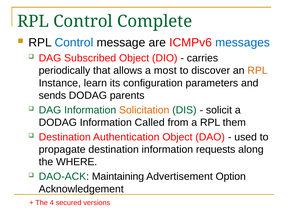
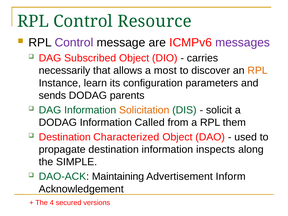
Complete: Complete -> Resource (155, 21)
Control colour: blue -> purple (74, 43)
messages colour: blue -> purple (243, 43)
periodically: periodically -> necessarily (64, 71)
Authentication: Authentication -> Characterized (126, 137)
requests: requests -> inspects (216, 149)
WHERE: WHERE -> SIMPLE (77, 162)
Option: Option -> Inform (231, 177)
